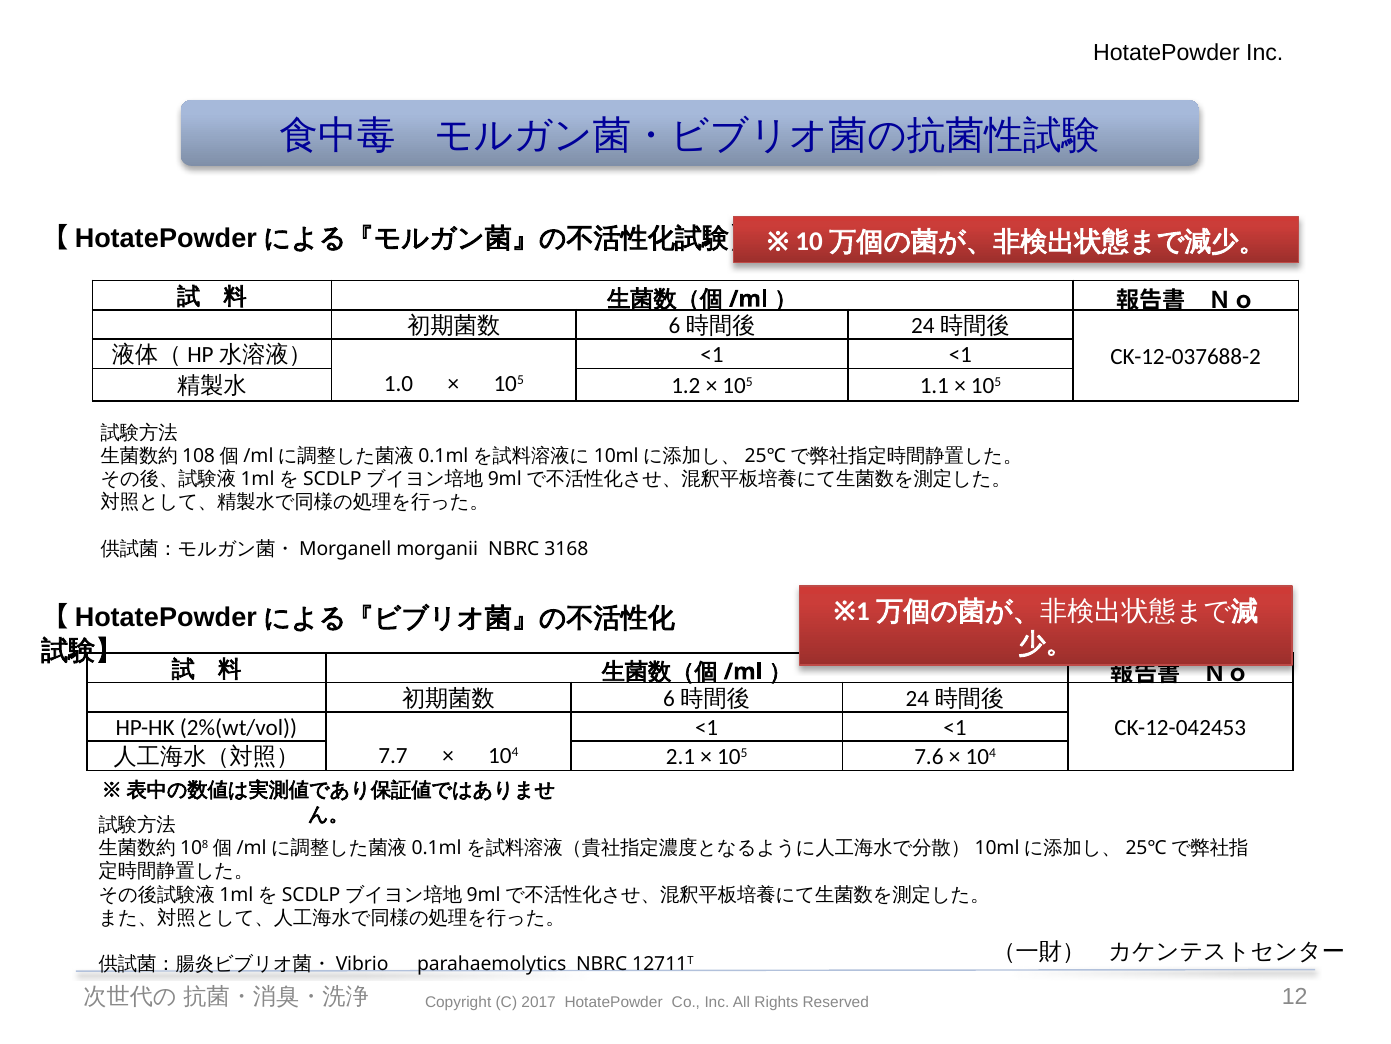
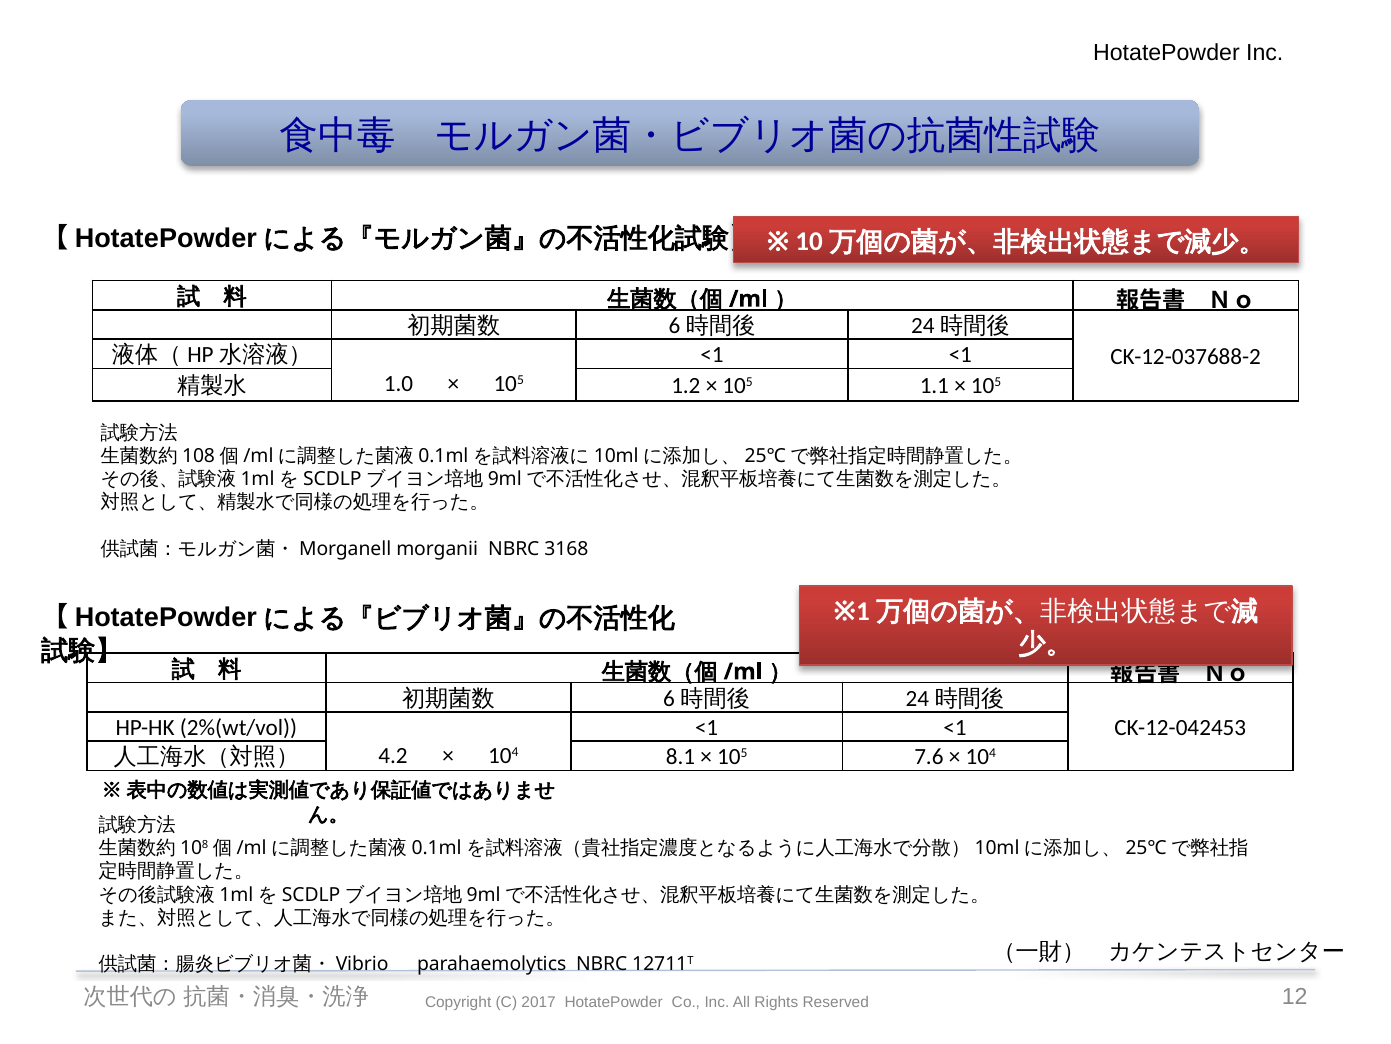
7.7: 7.7 -> 4.2 (393, 756)
2.1: 2.1 -> 8.1 (681, 756)
